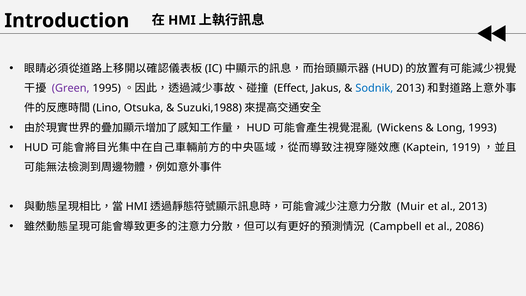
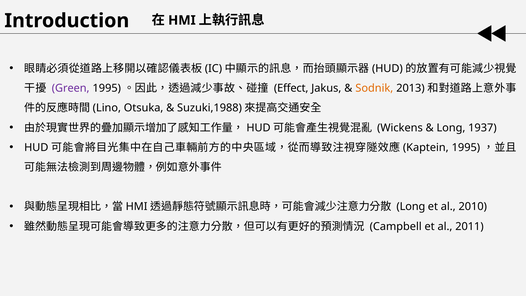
Sodnik colour: blue -> orange (374, 88)
1993: 1993 -> 1937 (482, 128)
1919: 1919 -> 1995 (466, 147)
Muir: Muir -> Long (411, 207)
al 2013: 2013 -> 2010 (473, 207)
2086: 2086 -> 2011 (469, 226)
